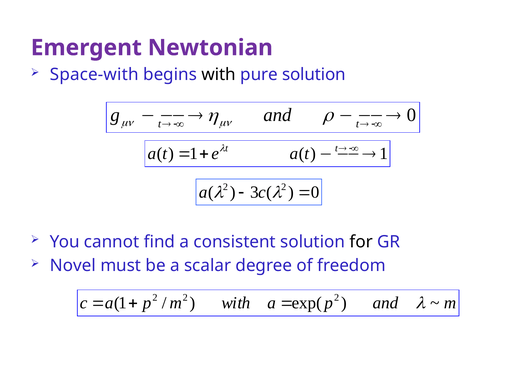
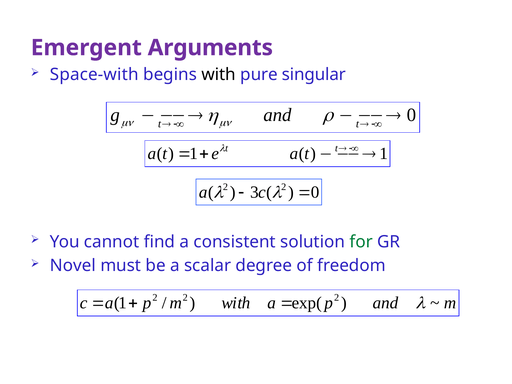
Newtonian: Newtonian -> Arguments (210, 48)
pure solution: solution -> singular (314, 75)
for colour: black -> green (361, 242)
